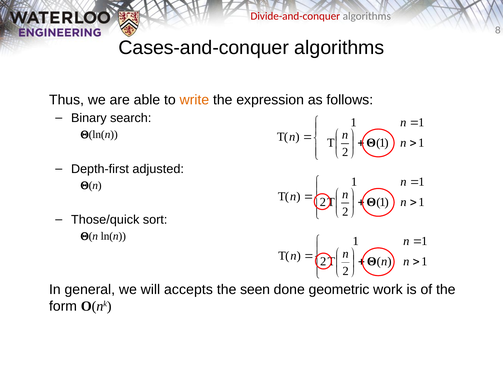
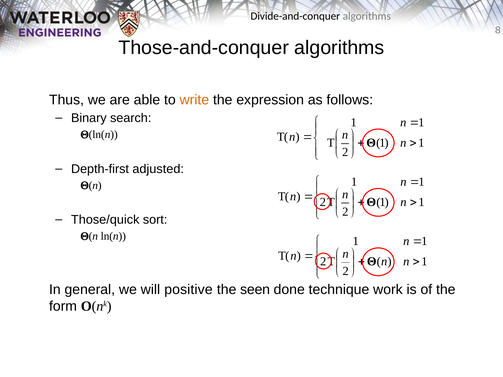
Divide-and-conquer colour: red -> black (295, 16)
Cases-and-conquer: Cases-and-conquer -> Those-and-conquer (204, 48)
accepts: accepts -> positive (188, 290)
geometric: geometric -> technique (339, 290)
